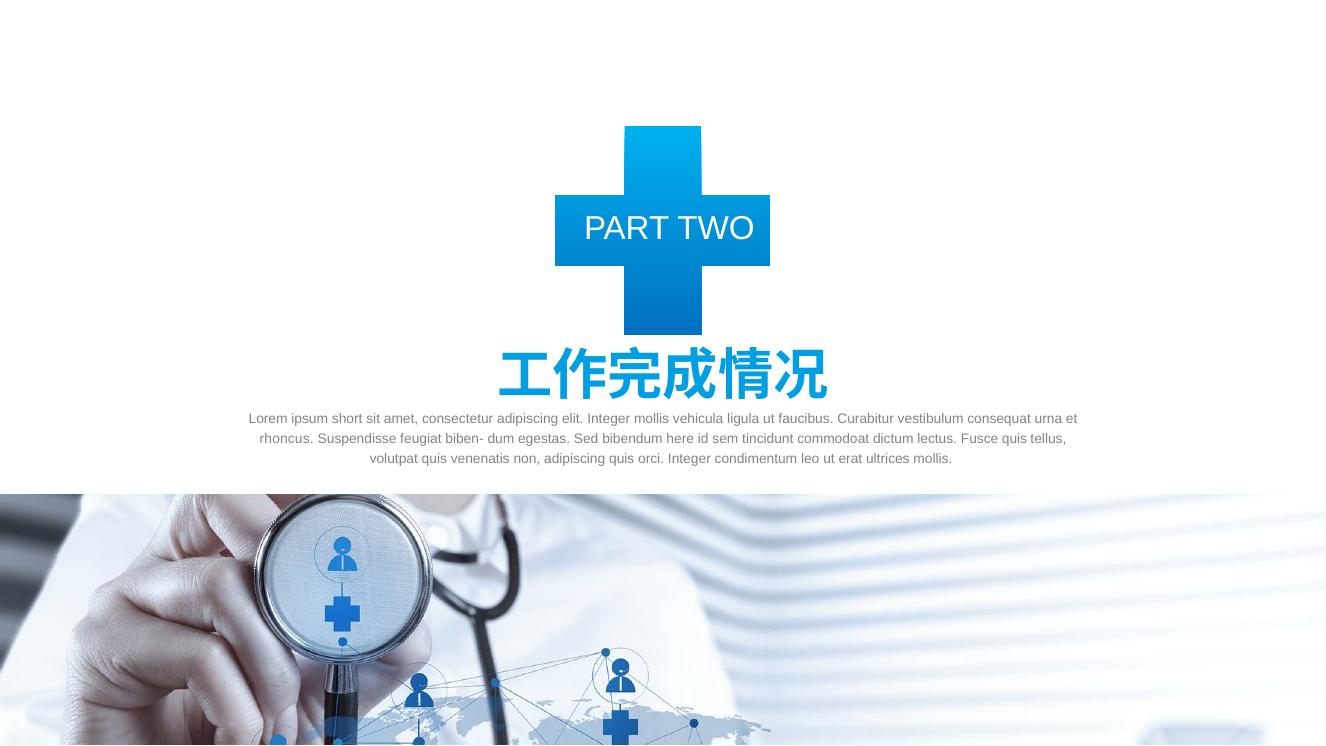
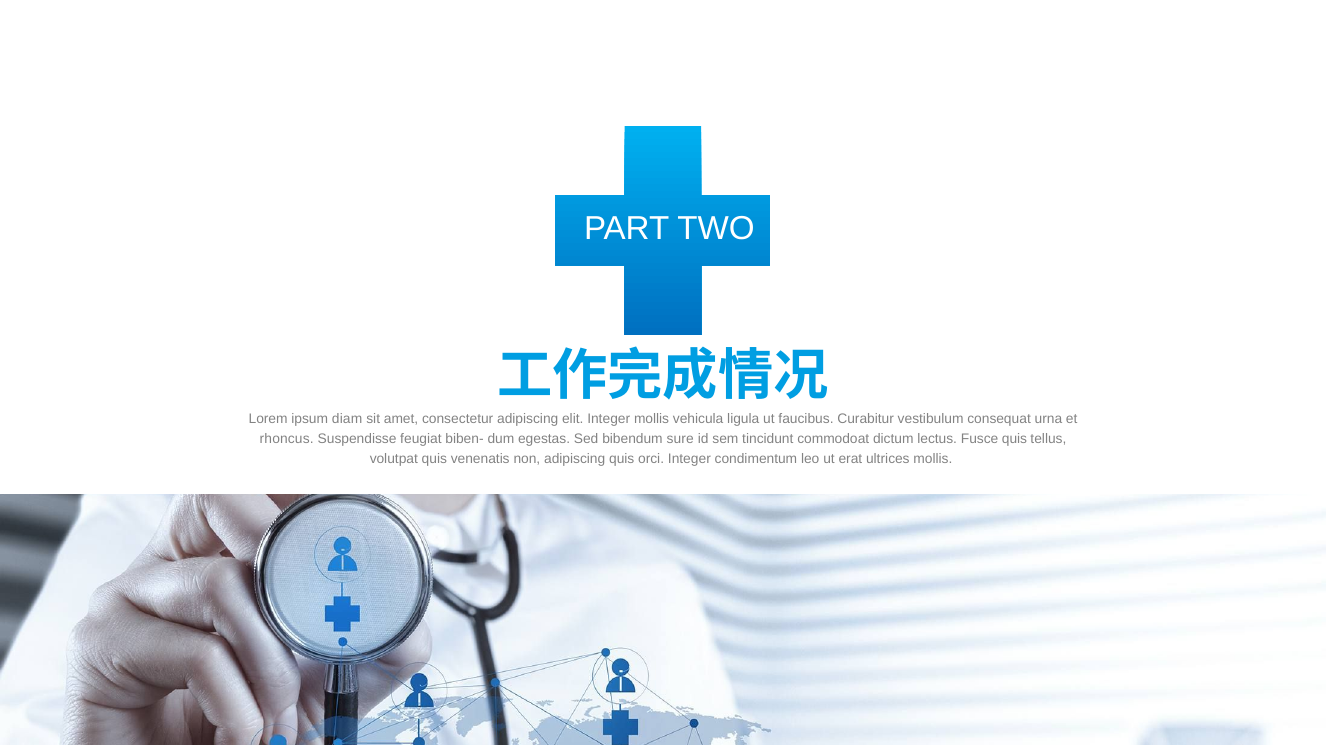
short: short -> diam (347, 419)
here: here -> sure (680, 438)
